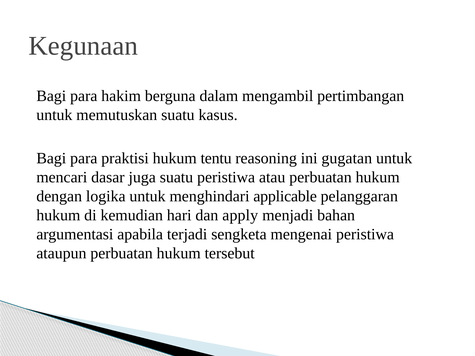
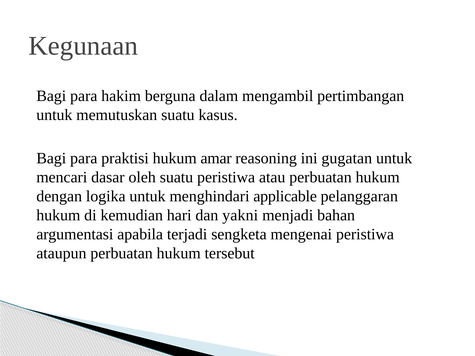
tentu: tentu -> amar (216, 158)
juga: juga -> oleh (142, 177)
apply: apply -> yakni (240, 215)
